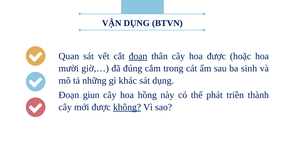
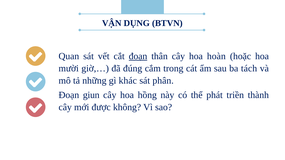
hoa được: được -> hoàn (216, 56)
sinh: sinh -> tách (249, 68)
sát dụng: dụng -> phân (163, 81)
không underline: present -> none (127, 107)
